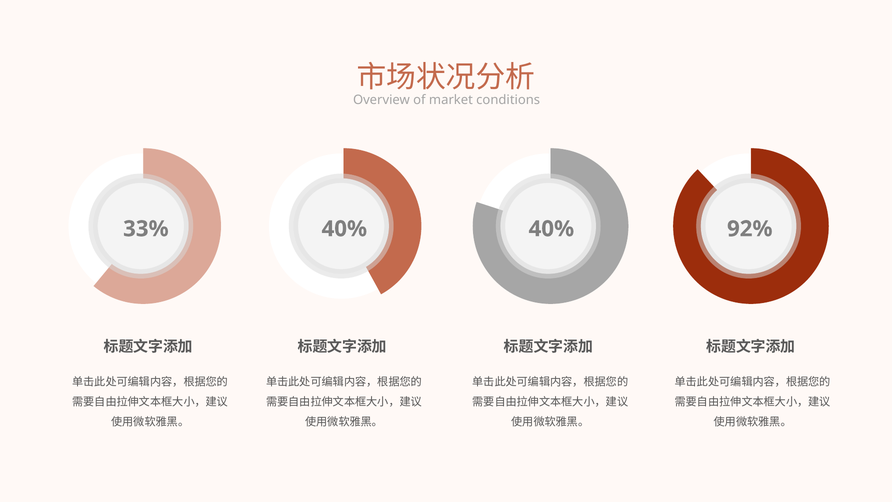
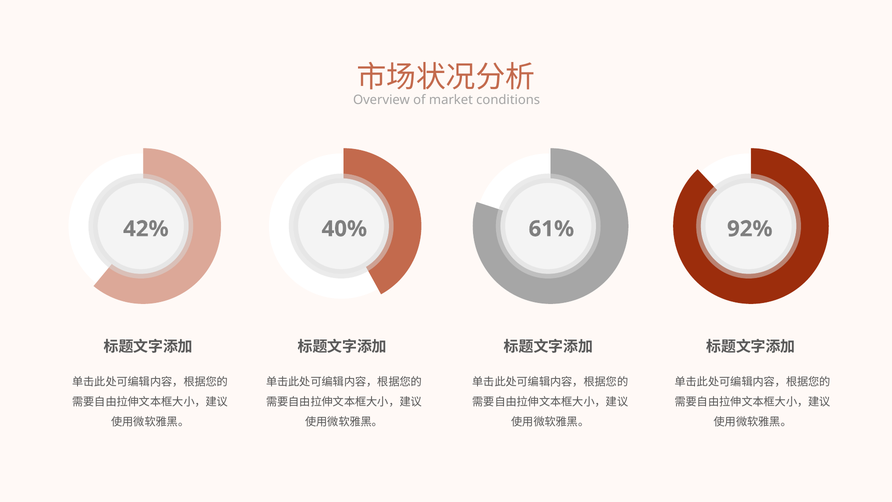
33%: 33% -> 42% (146, 229)
40% 40%: 40% -> 61% (551, 229)
